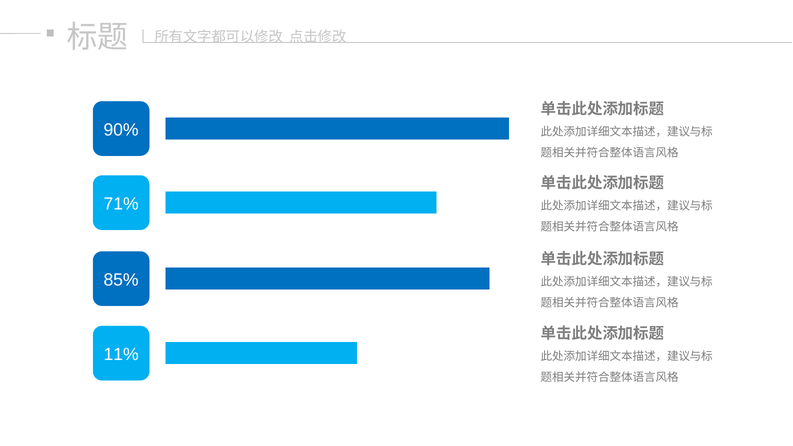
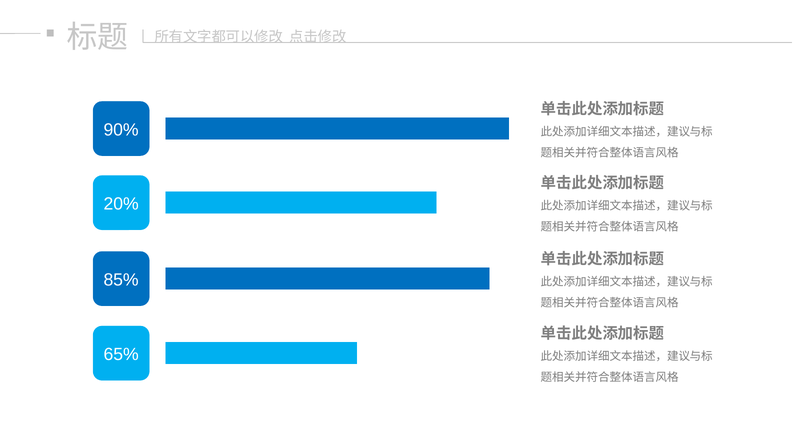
71%: 71% -> 20% (121, 204)
11%: 11% -> 65% (121, 355)
